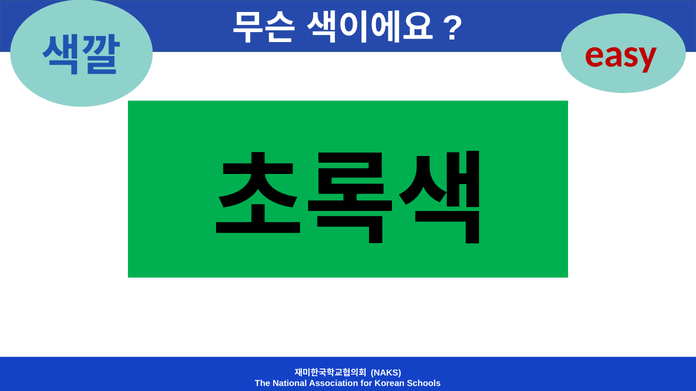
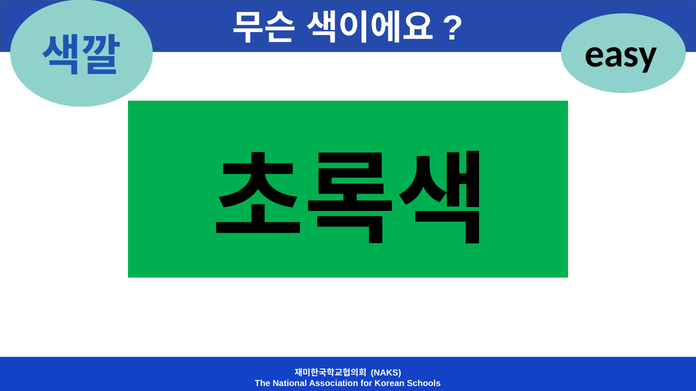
easy colour: red -> black (621, 54)
